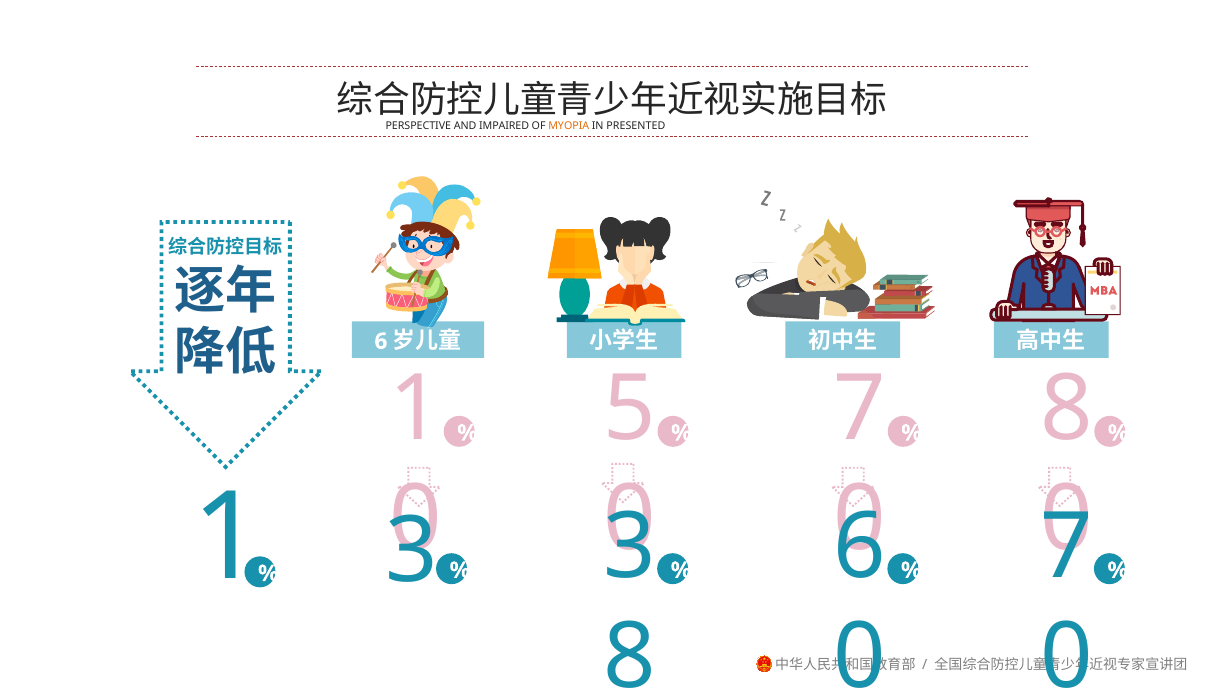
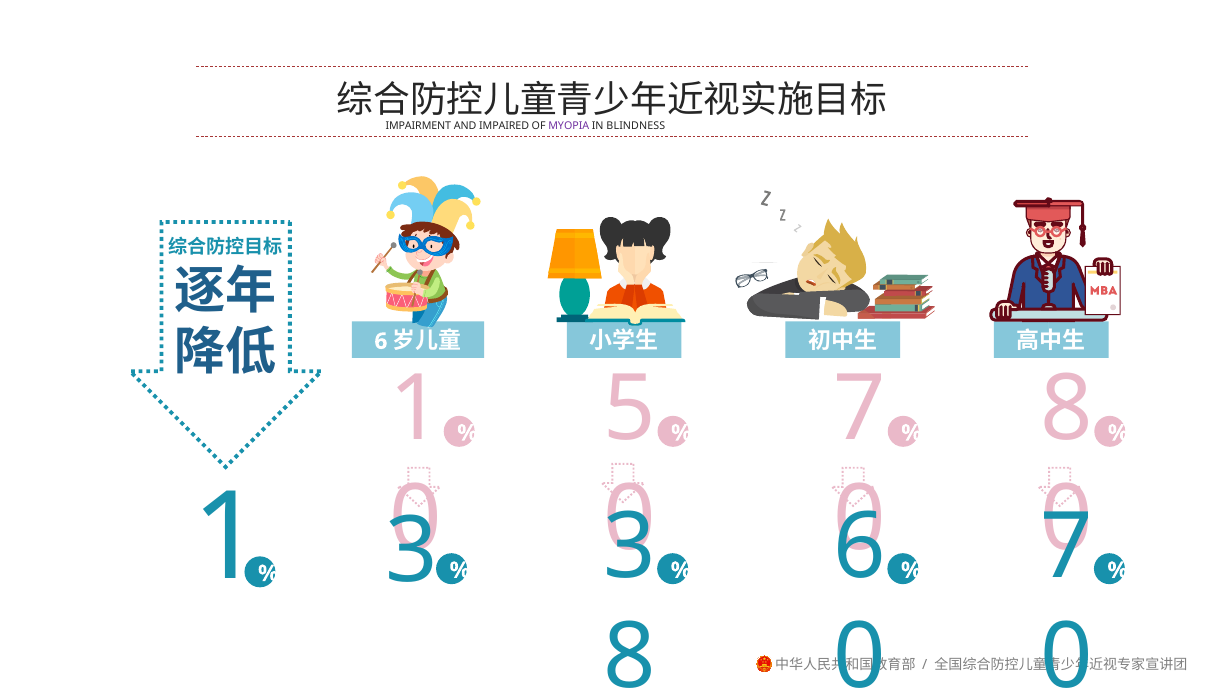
PERSPECTIVE: PERSPECTIVE -> IMPAIRMENT (418, 125)
MYOPIA colour: orange -> purple (569, 125)
PRESENTED: PRESENTED -> BLINDNESS (636, 125)
